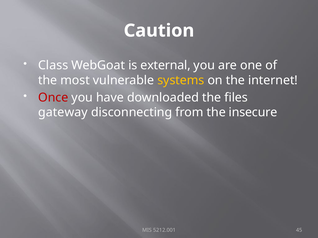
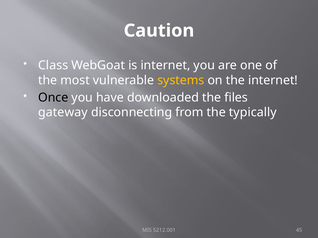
is external: external -> internet (165, 66)
Once colour: red -> black (53, 98)
insecure: insecure -> typically (253, 113)
